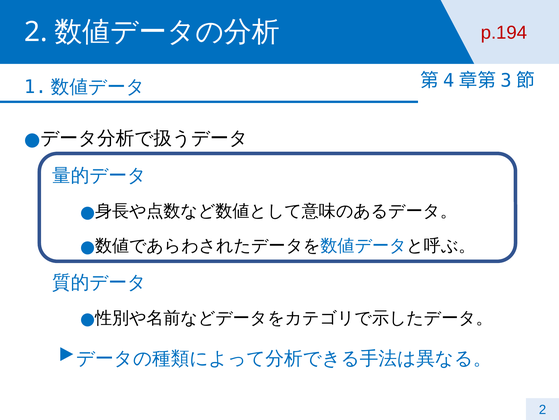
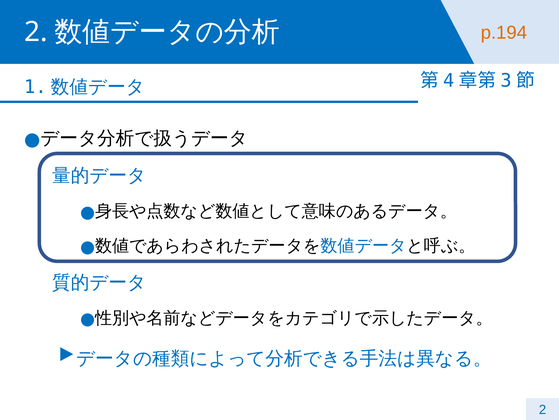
p.194 colour: red -> orange (504, 33)
